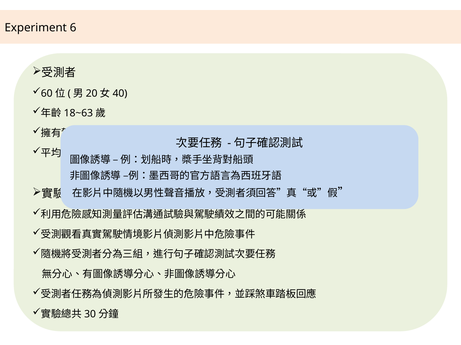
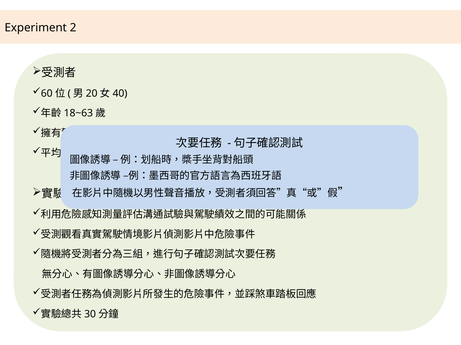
6: 6 -> 2 (73, 28)
